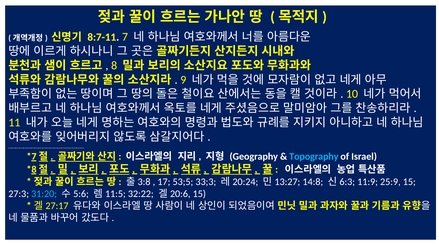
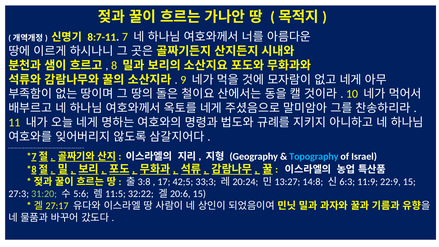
53;5: 53;5 -> 42;5 (183, 182)
25:9: 25:9 -> 22:9 (390, 182)
31:20 colour: light blue -> light green (44, 194)
